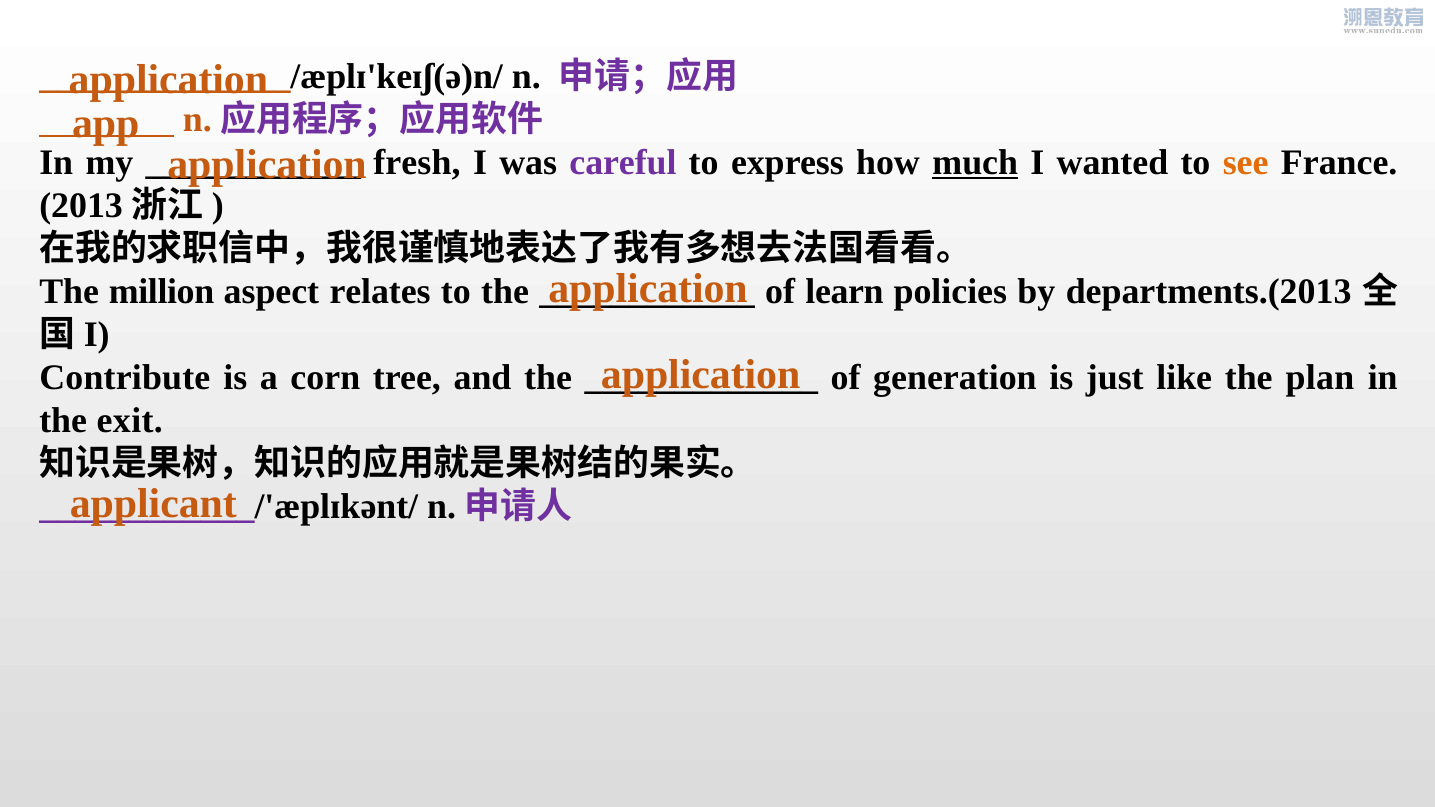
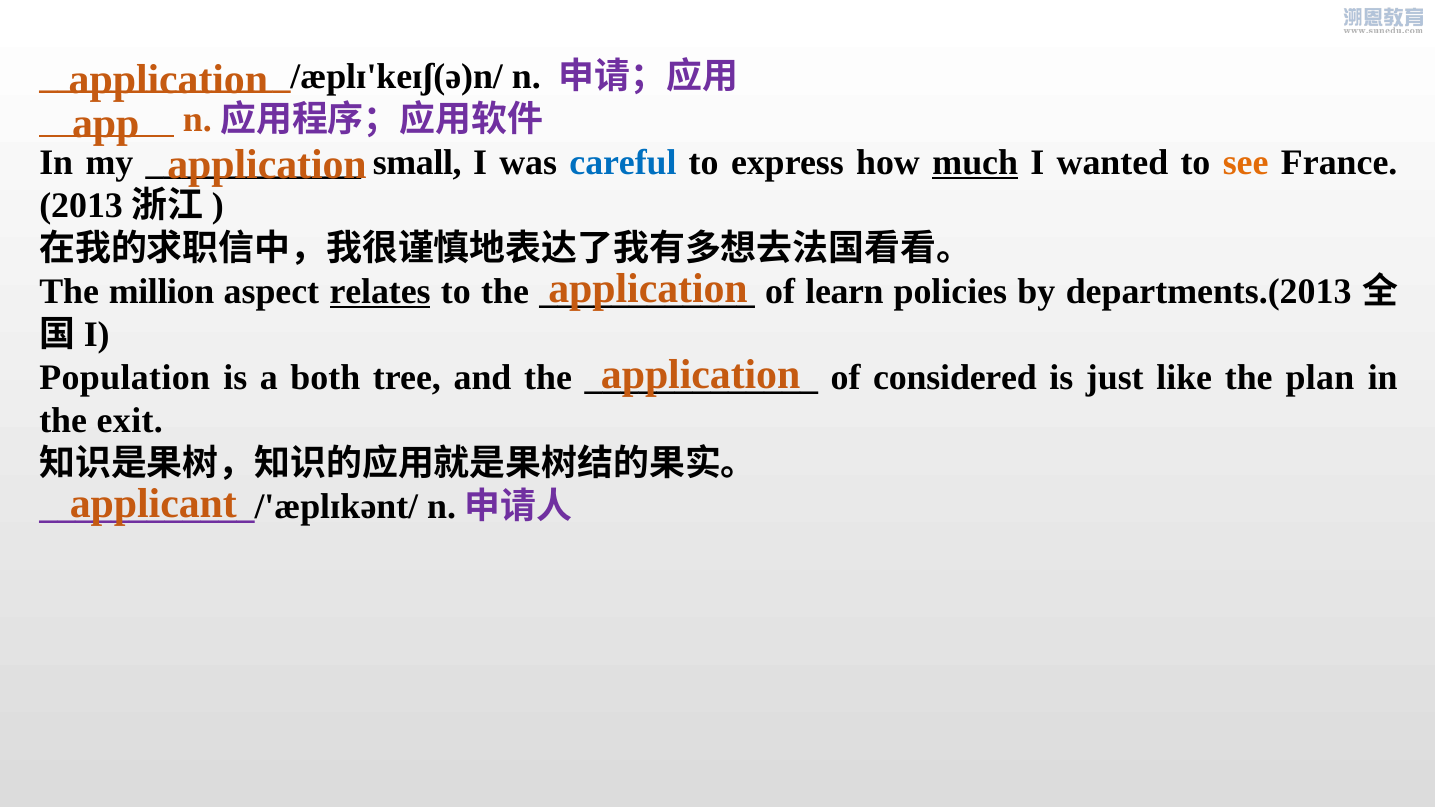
fresh: fresh -> small (417, 163)
careful colour: purple -> blue (623, 163)
relates underline: none -> present (380, 292)
Contribute: Contribute -> Population (125, 378)
corn: corn -> both (325, 378)
generation: generation -> considered (955, 378)
